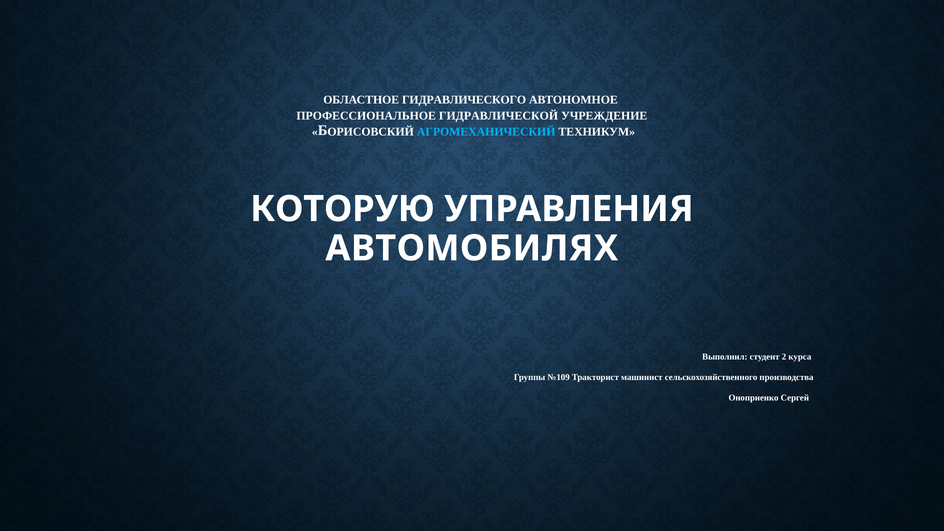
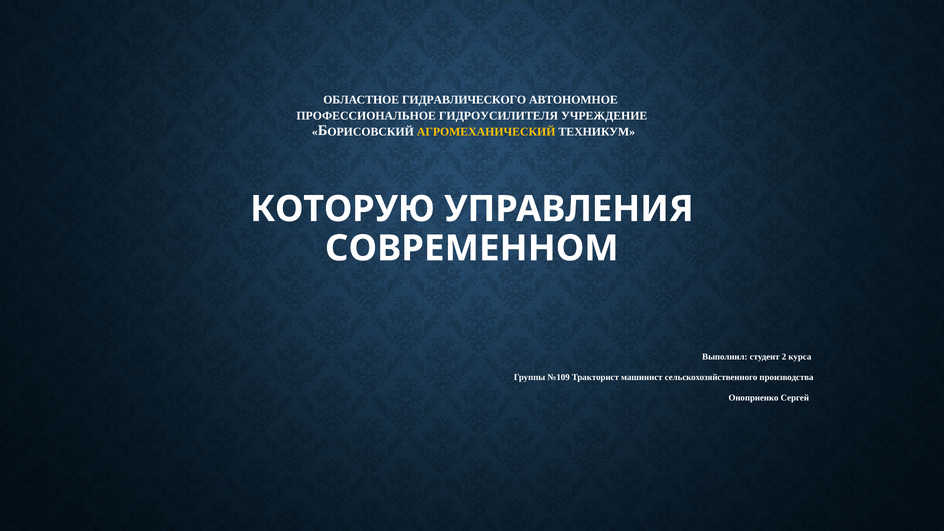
ГИДРАВЛИЧЕСКОЙ: ГИДРАВЛИЧЕСКОЙ -> ГИДРОУСИЛИТЕЛЯ (499, 116)
АГРОМЕХАНИЧЕСКИЙ colour: light blue -> yellow (486, 132)
АВТОМОБИЛЯХ: АВТОМОБИЛЯХ -> СОВРЕМЕННОМ (472, 248)
